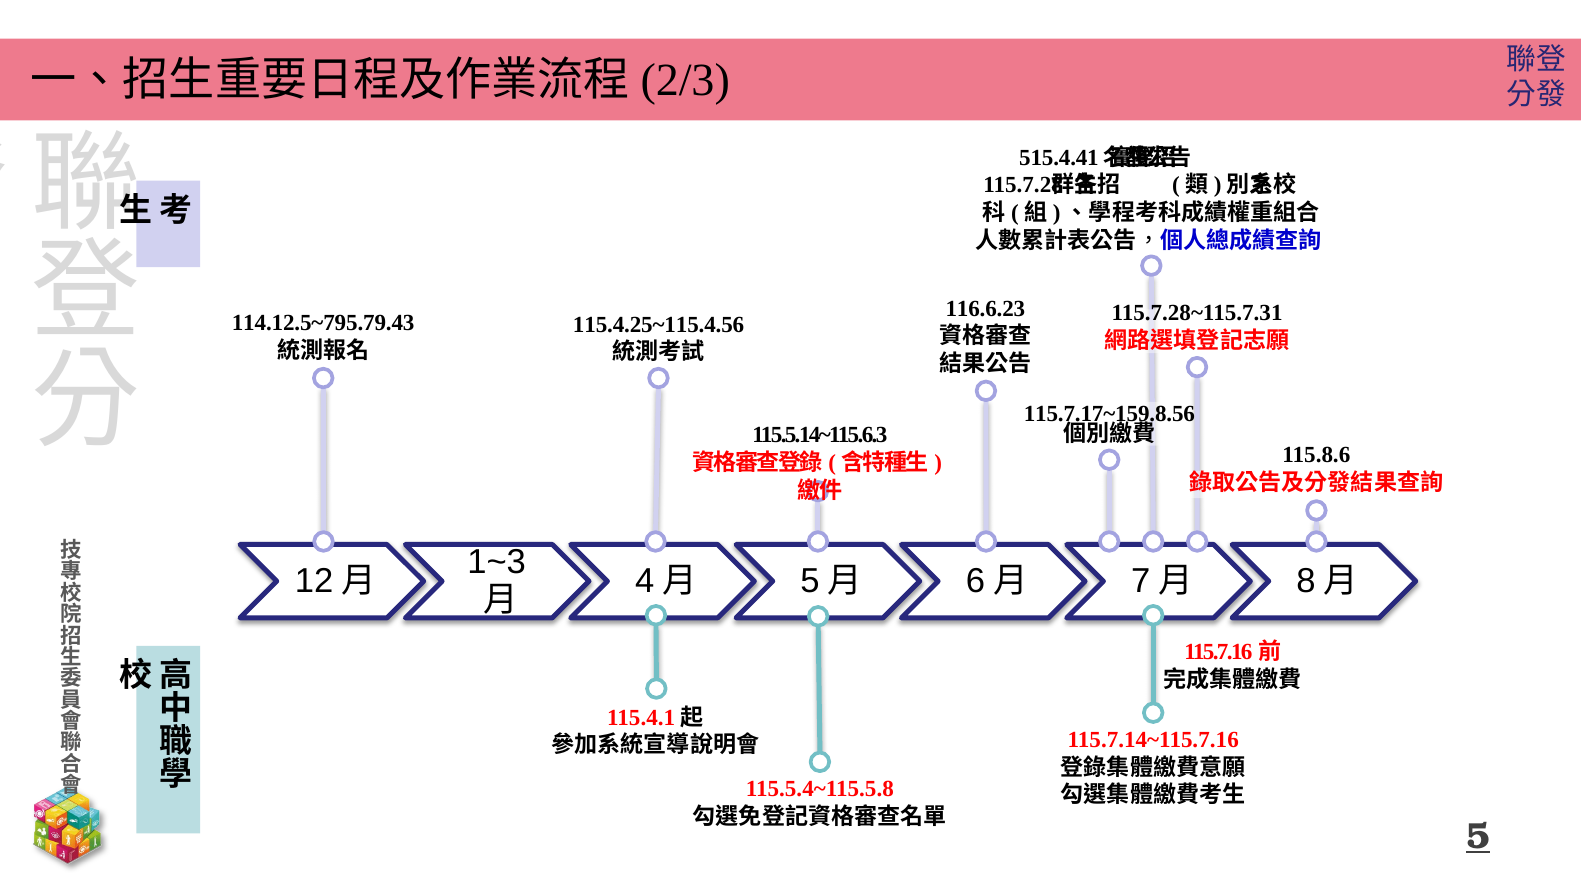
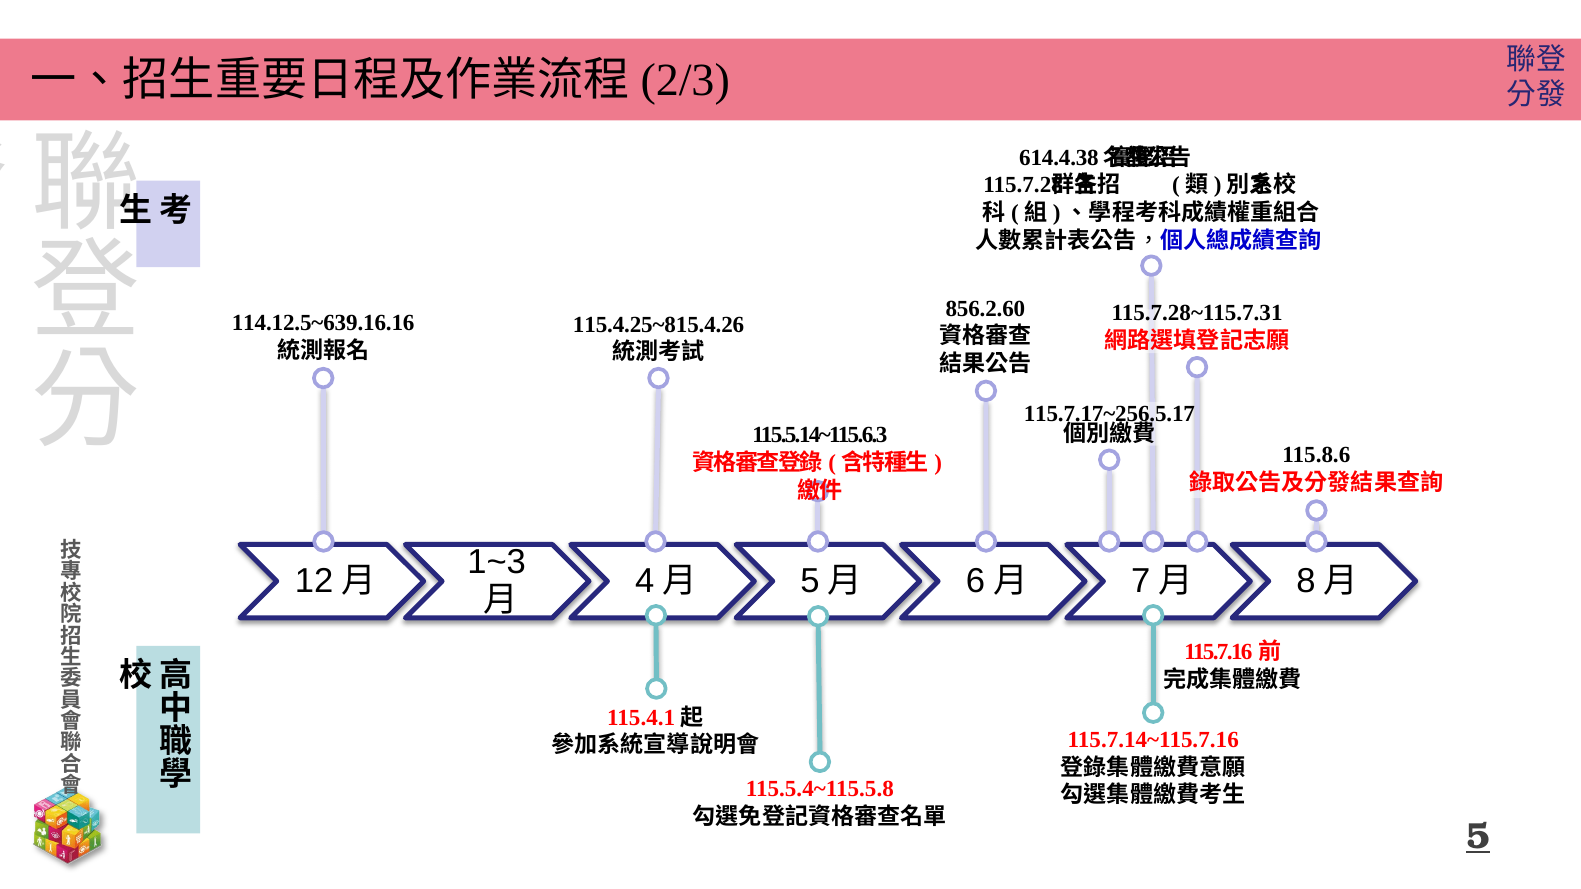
515.4.41: 515.4.41 -> 614.4.38 (1059, 158)
116.6.23: 116.6.23 -> 856.2.60 (985, 309)
114.12.5~795.79.43: 114.12.5~795.79.43 -> 114.12.5~639.16.16 (323, 323)
115.4.25~115.4.56: 115.4.25~115.4.56 -> 115.4.25~815.4.26 (659, 325)
115.7.17~159.8.56: 115.7.17~159.8.56 -> 115.7.17~256.5.17 (1109, 414)
